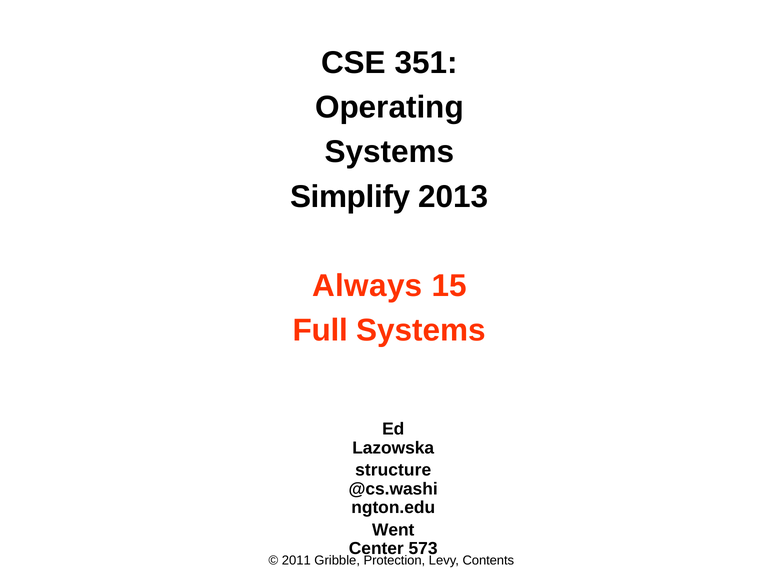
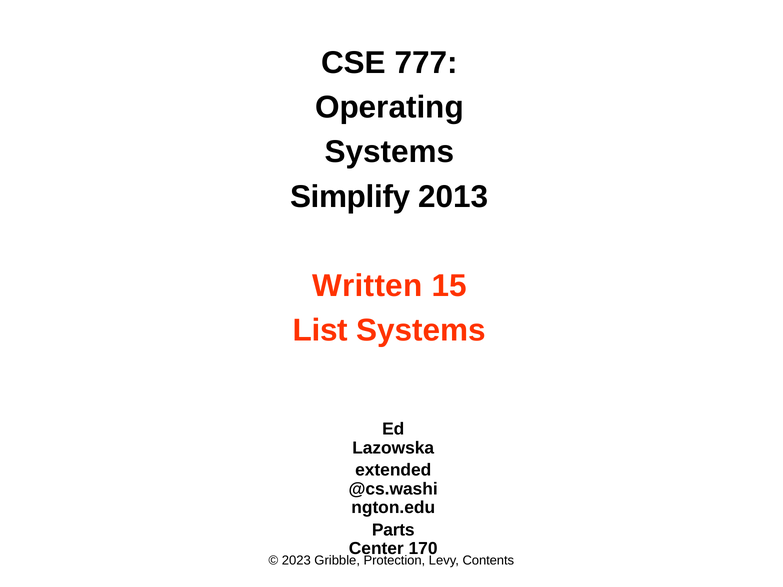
351: 351 -> 777 (426, 63)
Always: Always -> Written (367, 286)
Full: Full -> List (320, 330)
structure: structure -> extended (393, 470)
Went: Went -> Parts (393, 530)
573: 573 -> 170 (423, 549)
2011: 2011 -> 2023 (296, 561)
